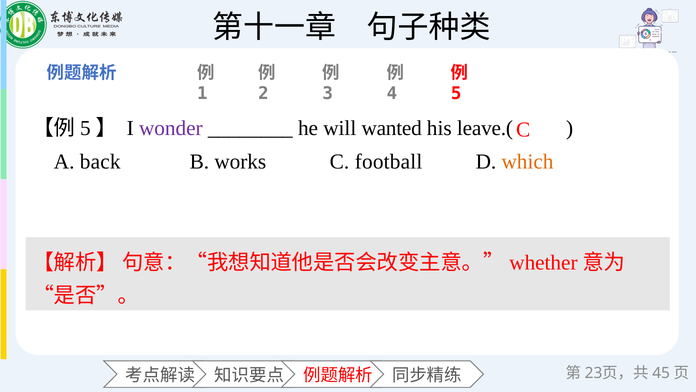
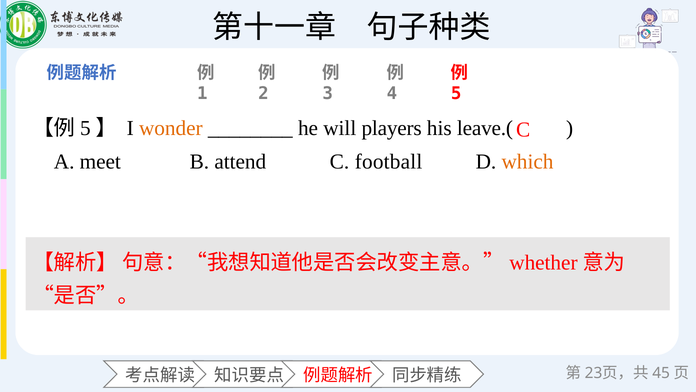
wonder colour: purple -> orange (171, 128)
wanted: wanted -> players (392, 128)
back: back -> meet (100, 161)
works: works -> attend (240, 161)
